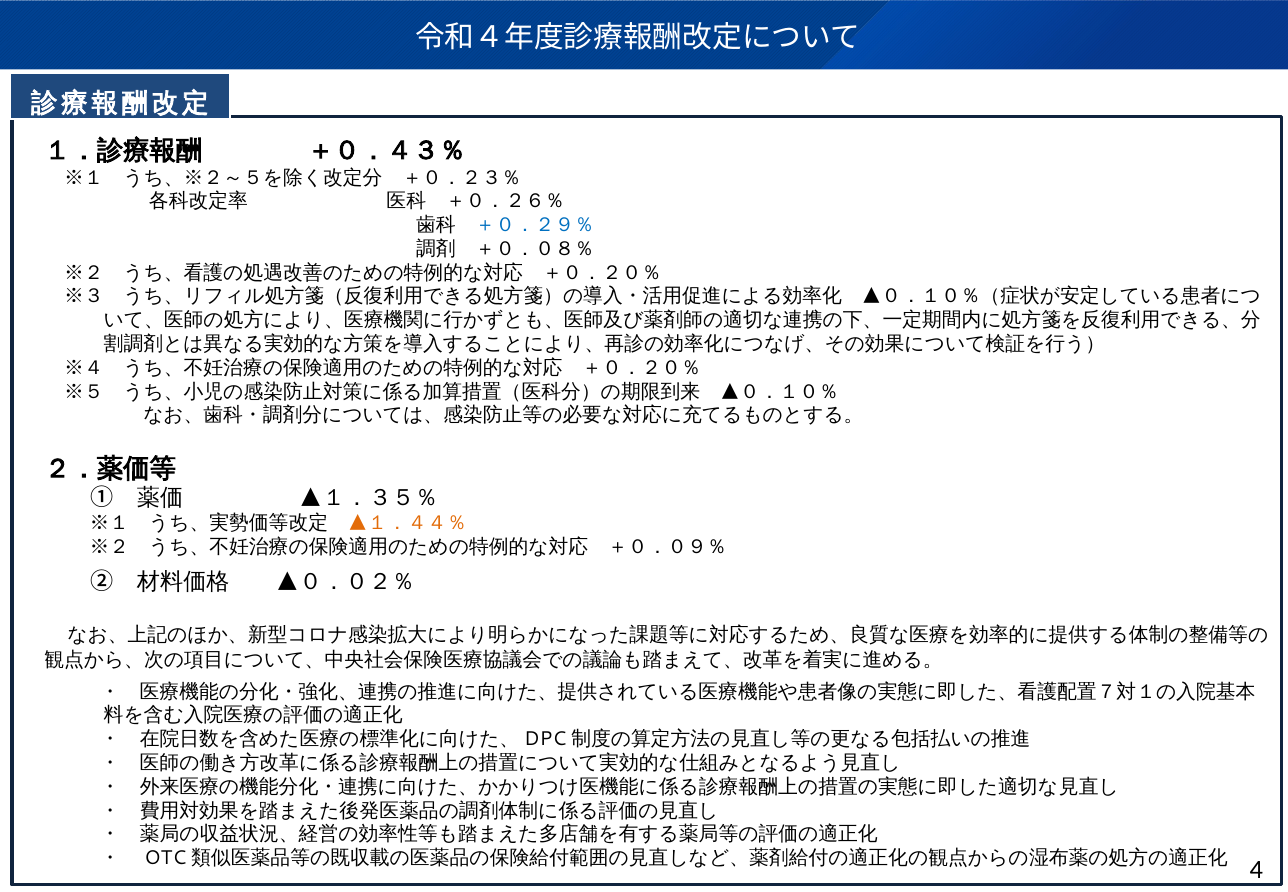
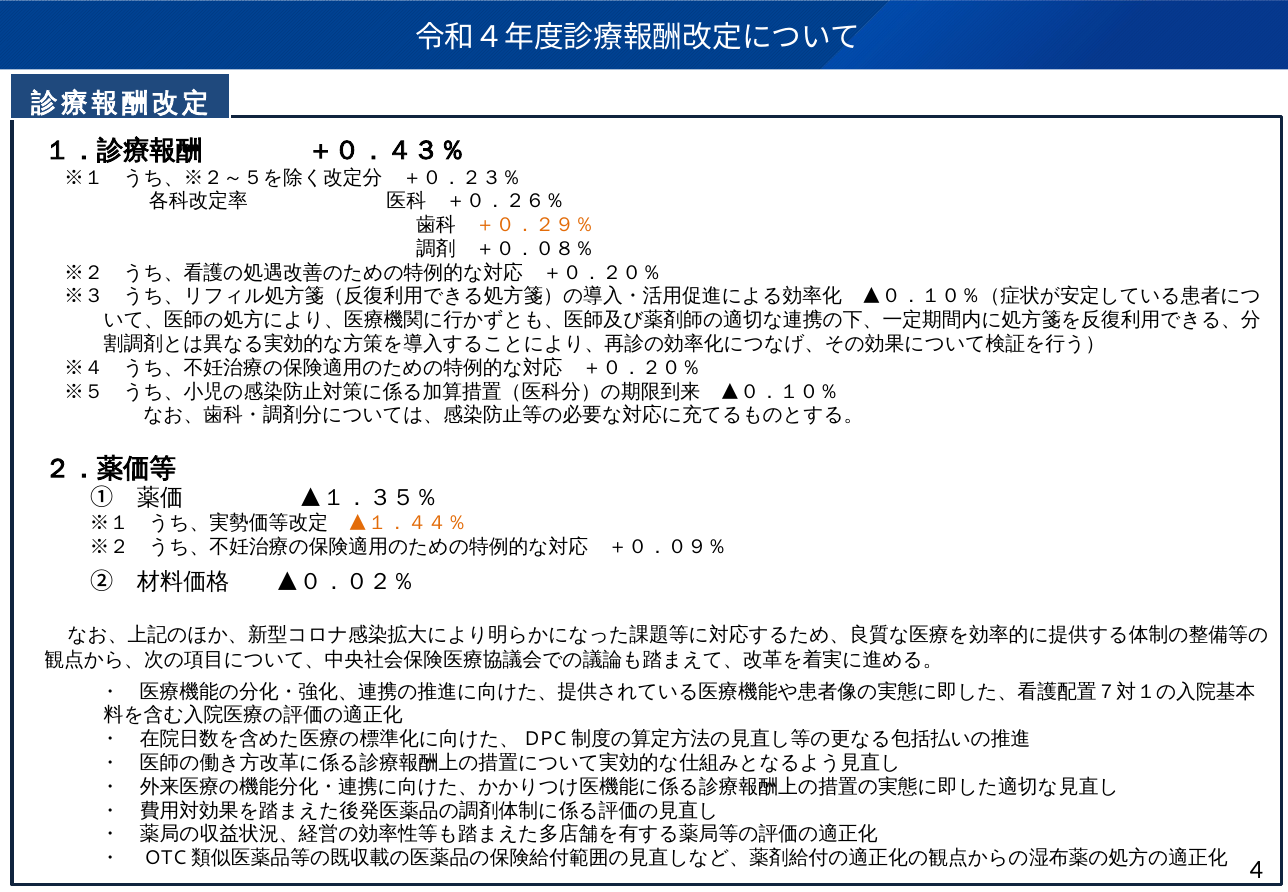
＋０．２９％ colour: blue -> orange (535, 225)
